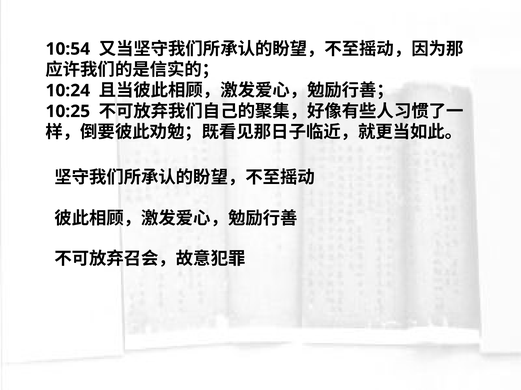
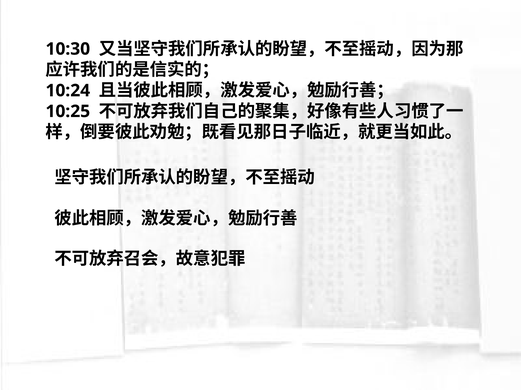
10:54: 10:54 -> 10:30 (68, 49)
